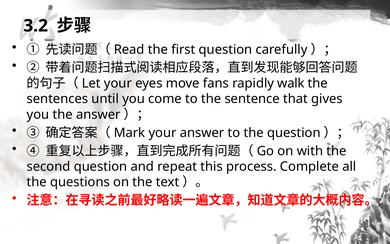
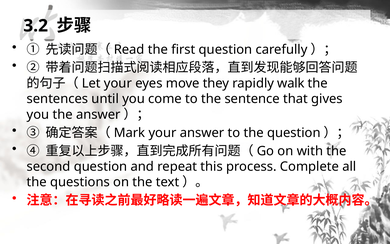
fans: fans -> they (216, 83)
